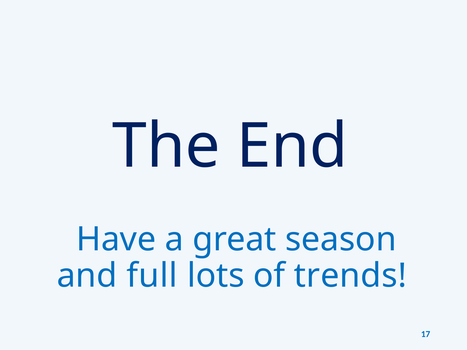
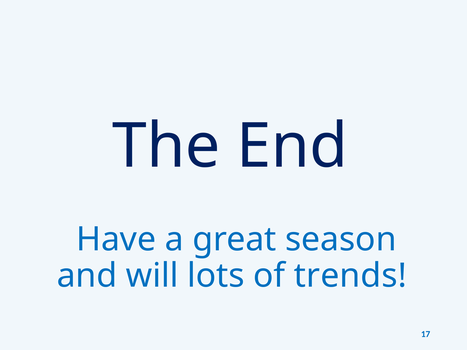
full: full -> will (152, 276)
